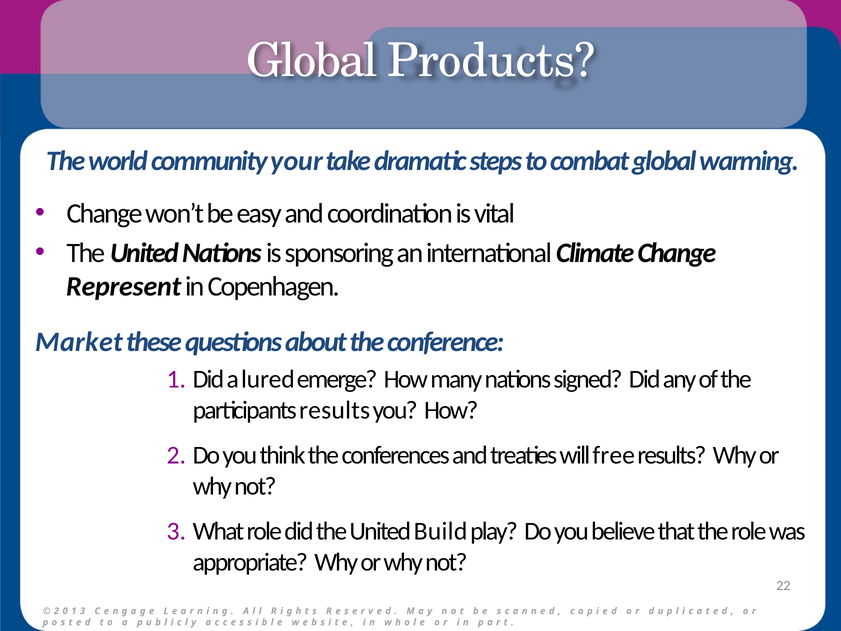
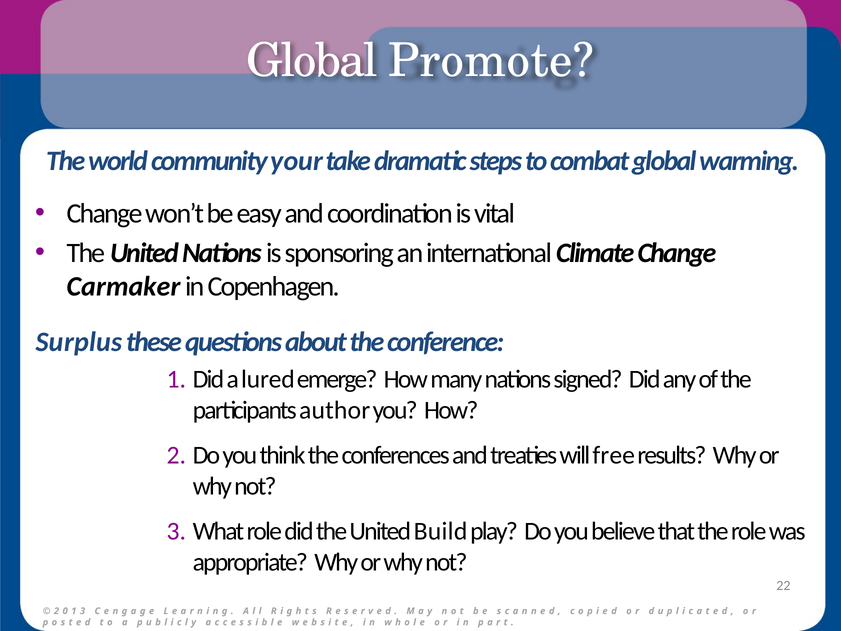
Products: Products -> Promote (491, 61)
Represent: Represent -> Carmaker (124, 286)
Market: Market -> Surplus (79, 342)
participants results: results -> author (335, 410)
